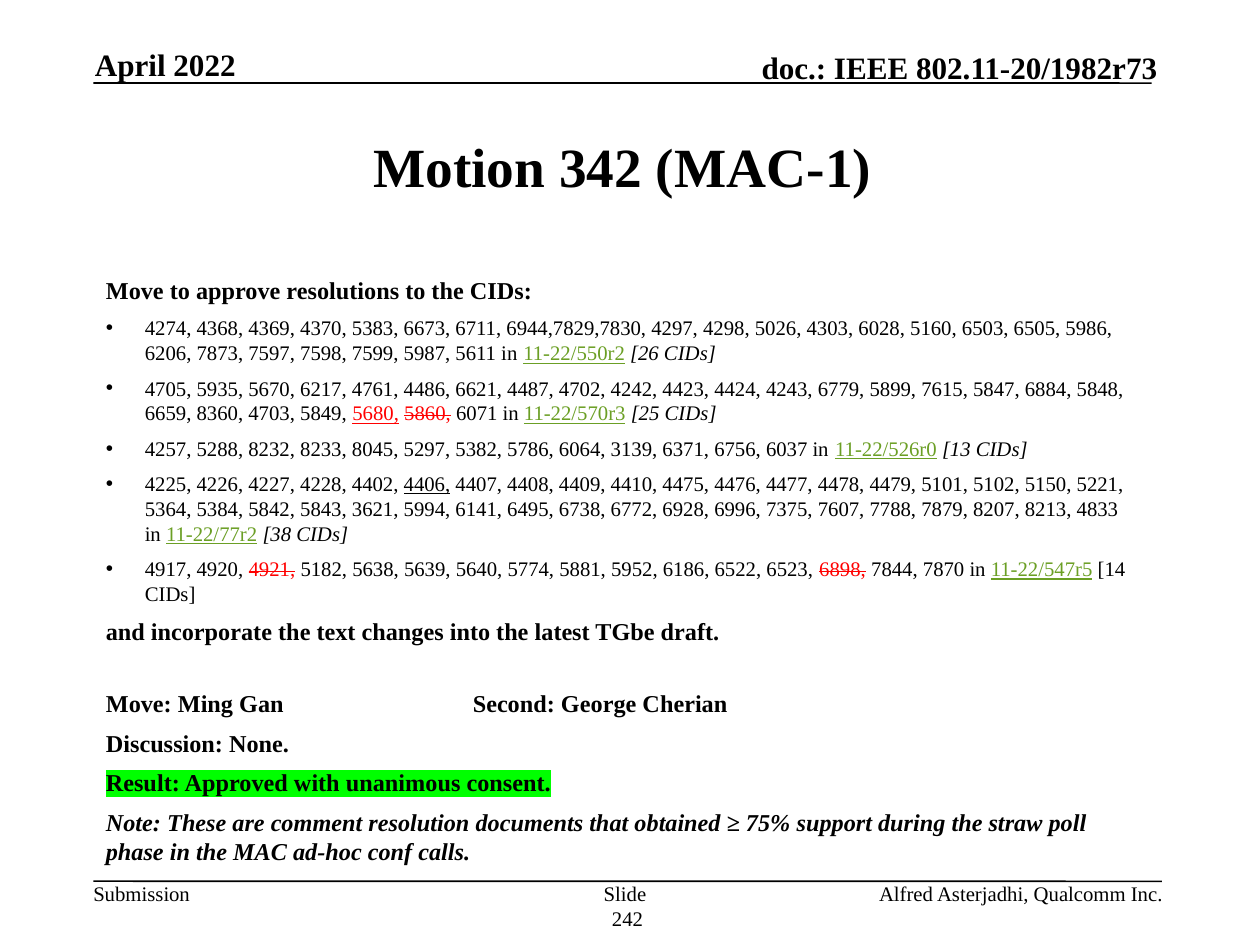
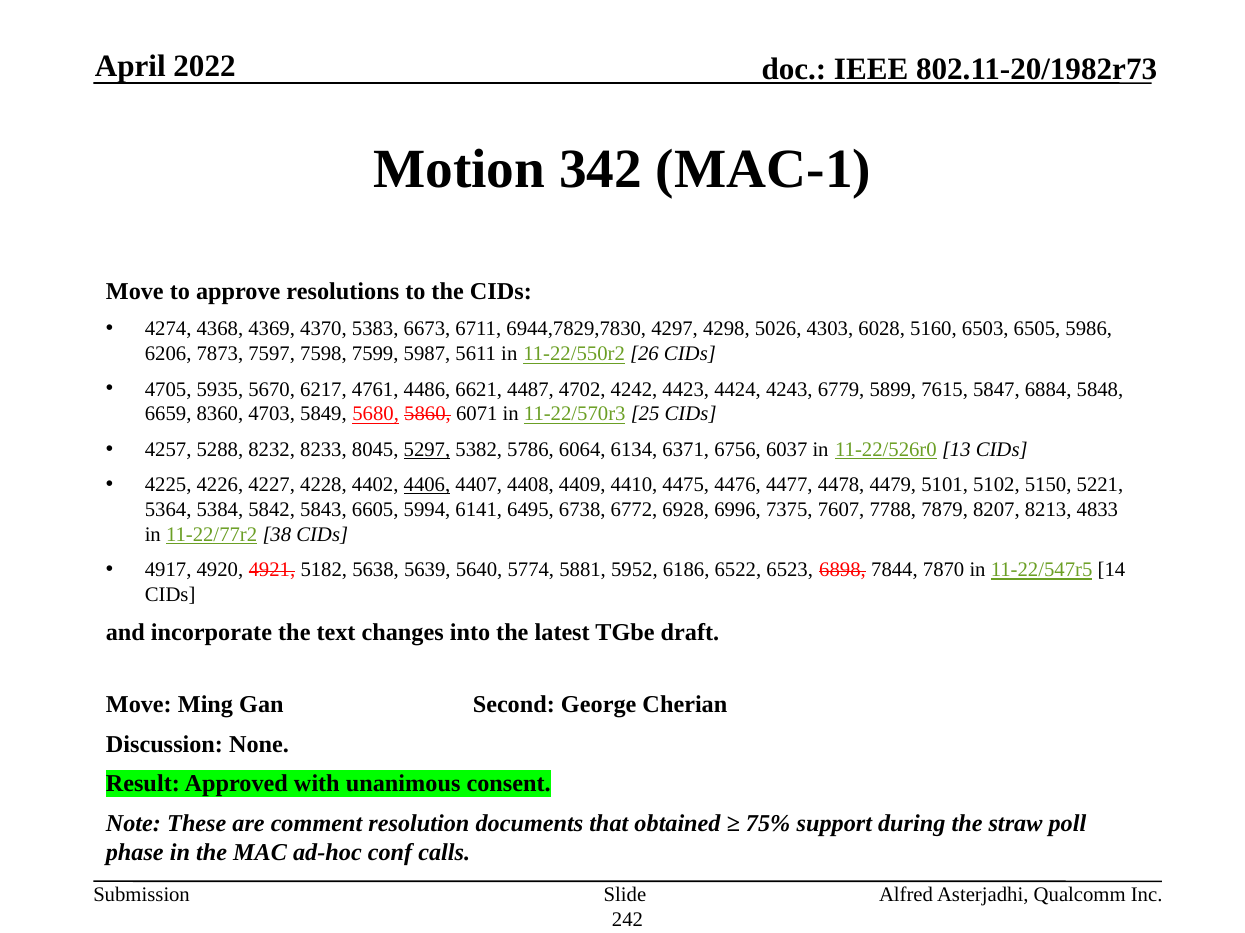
5297 underline: none -> present (427, 450)
3139: 3139 -> 6134 (634, 450)
3621: 3621 -> 6605 (375, 510)
